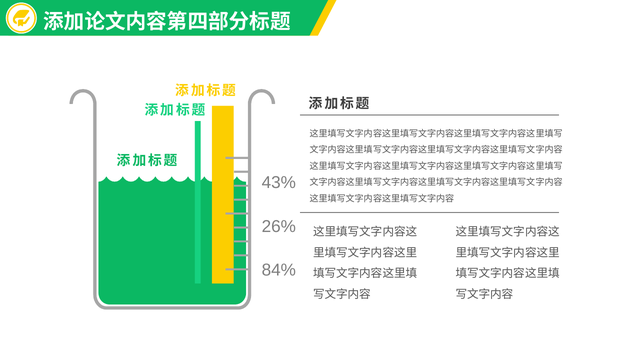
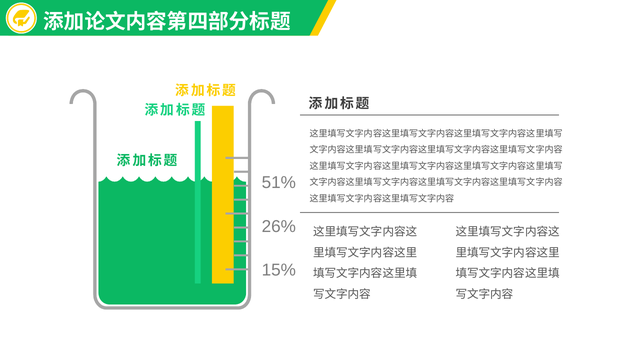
43%: 43% -> 51% (279, 182)
84%: 84% -> 15% (279, 270)
